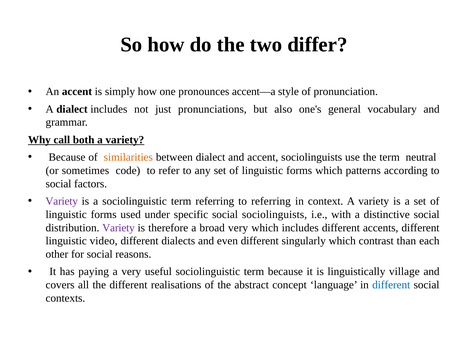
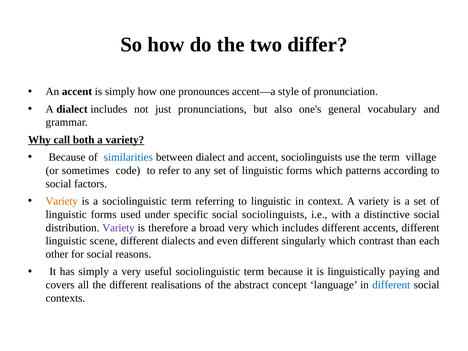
similarities colour: orange -> blue (128, 157)
neutral: neutral -> village (421, 157)
Variety colour: purple -> orange (62, 201)
to referring: referring -> linguistic (271, 201)
video: video -> scene (104, 241)
has paying: paying -> simply (94, 272)
village: village -> paying (404, 272)
